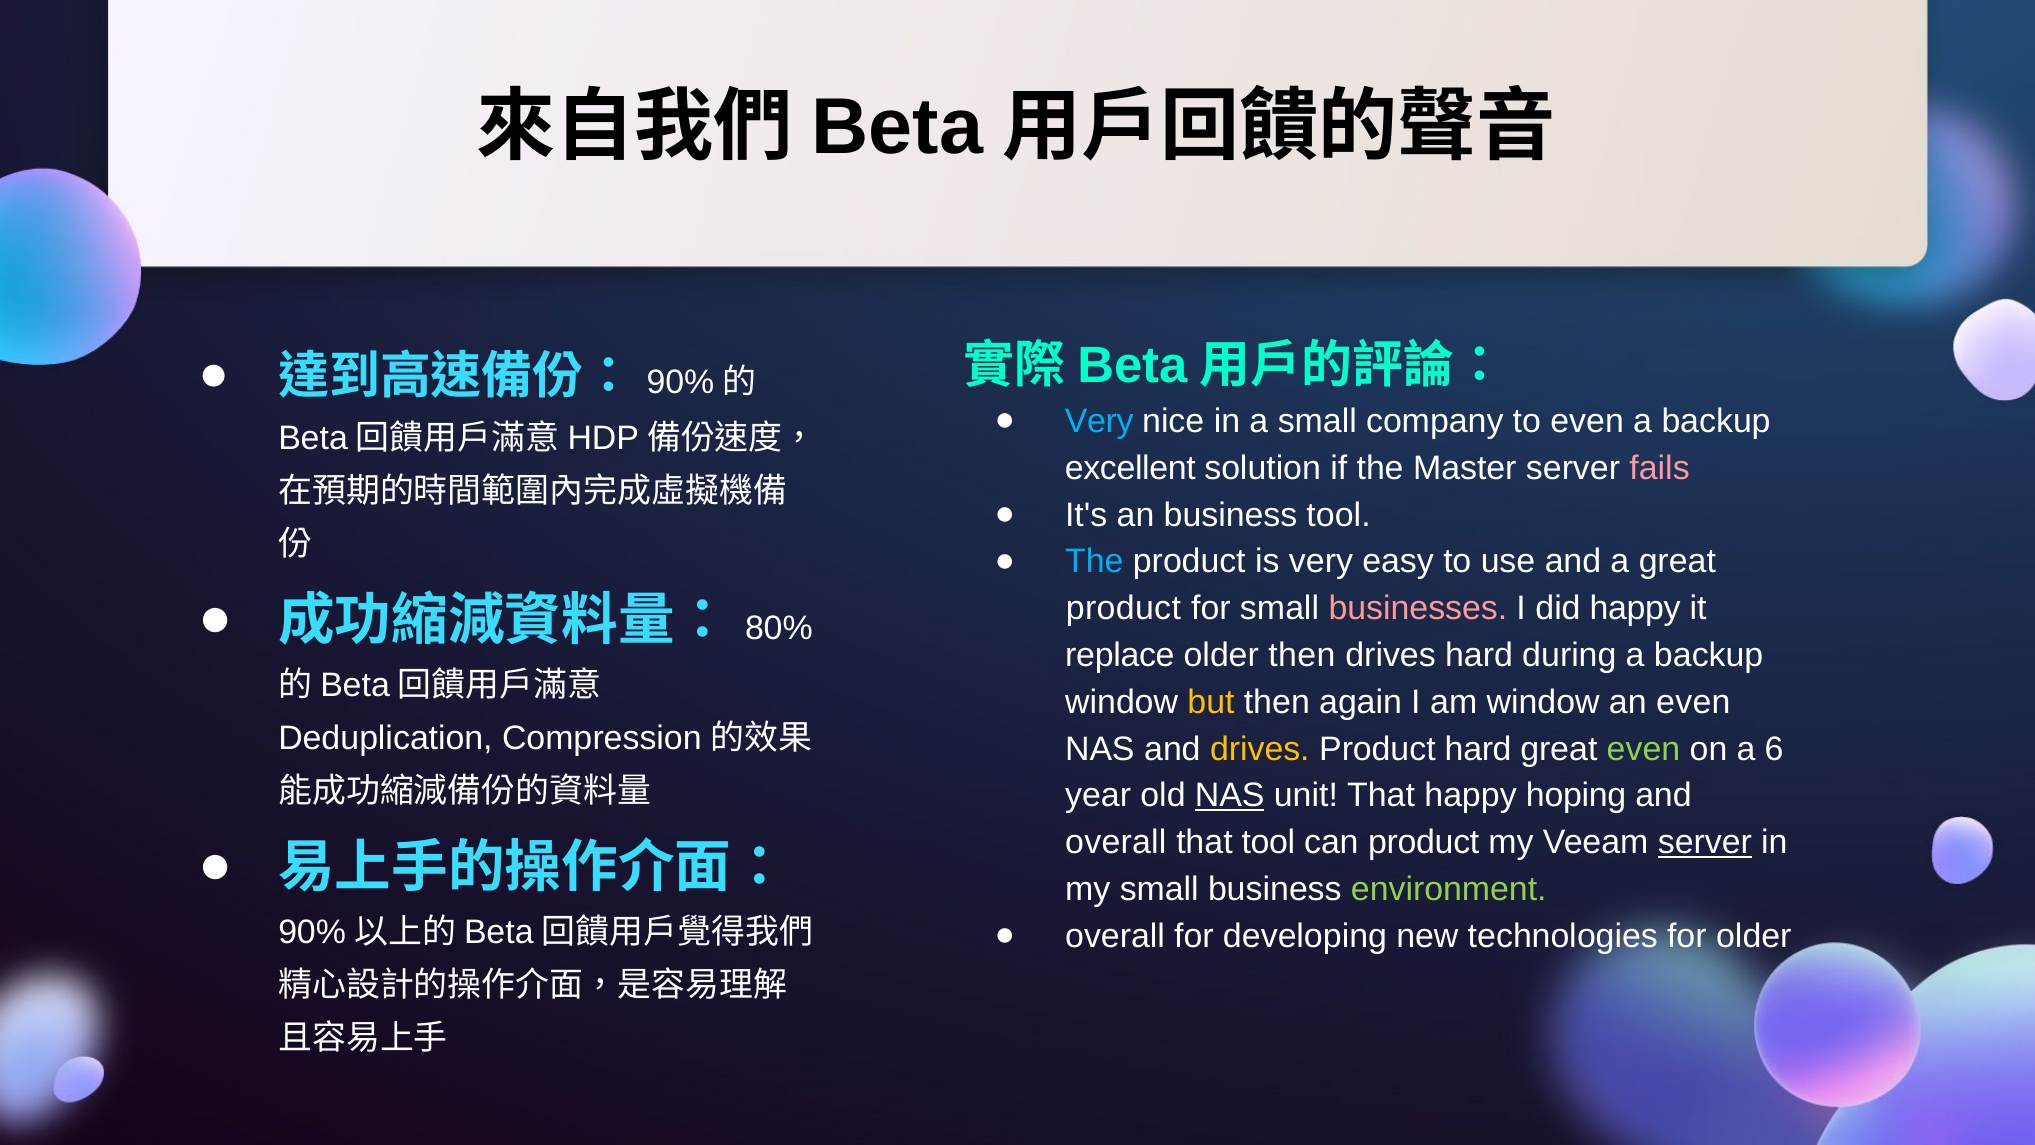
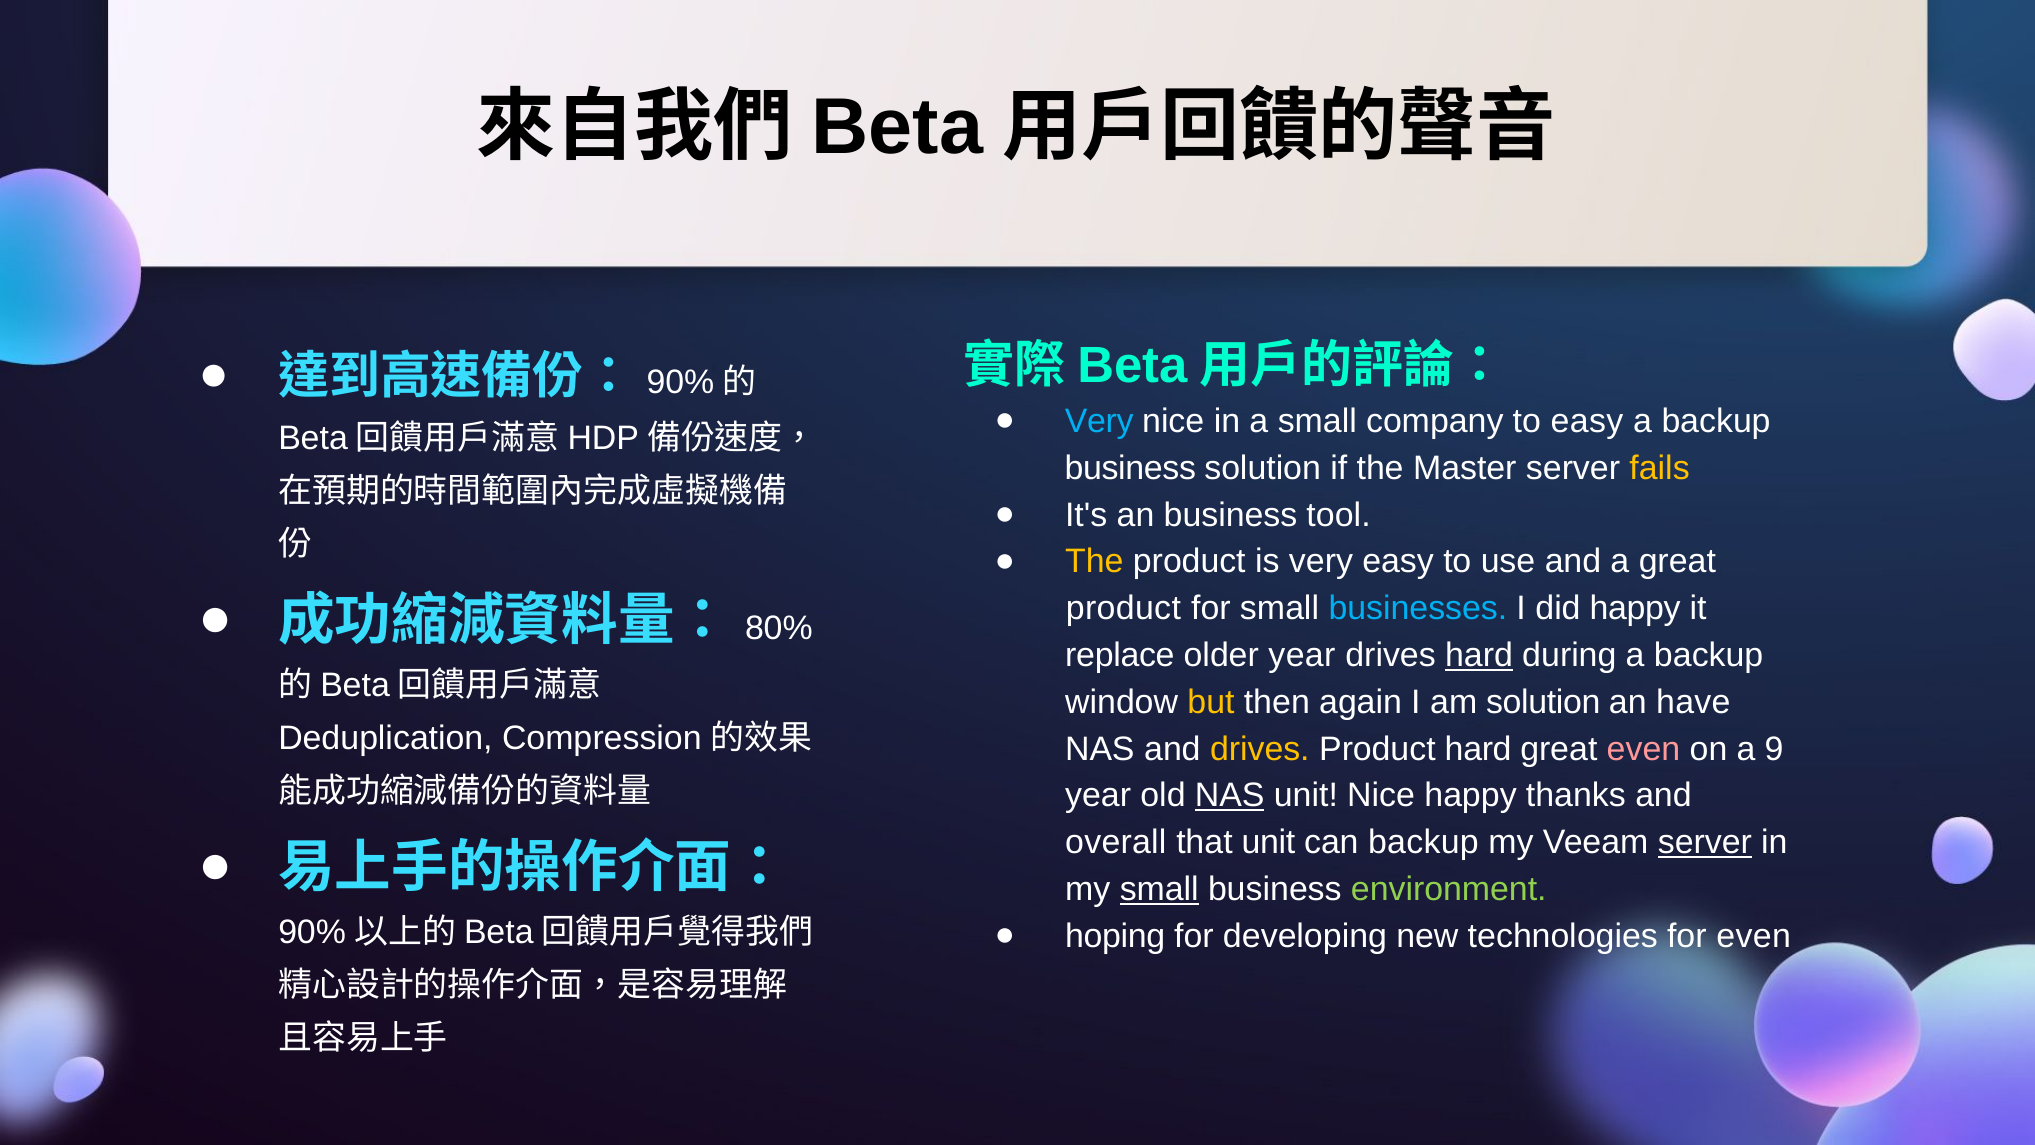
to even: even -> easy (1587, 421)
excellent: excellent -> business (1130, 468)
fails colour: pink -> yellow (1660, 468)
The colour: light blue -> yellow (1094, 562)
businesses colour: pink -> light blue (1418, 608)
older then: then -> year (1302, 655)
hard underline: none -> present (1479, 655)
am window: window -> solution (1543, 702)
an even: even -> have (1693, 702)
even colour: light green -> pink (1643, 749)
6: 6 -> 9 (1774, 749)
unit That: That -> Nice (1381, 796)
hoping: hoping -> thanks (1576, 796)
that tool: tool -> unit (1268, 842)
can product: product -> backup (1423, 842)
small underline: none -> present (1159, 889)
overall: overall -> hoping (1115, 936)
for older: older -> even (1754, 936)
